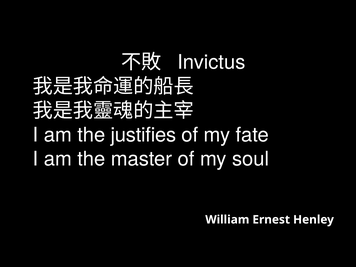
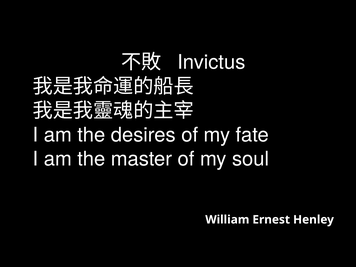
justifies: justifies -> desires (143, 135)
